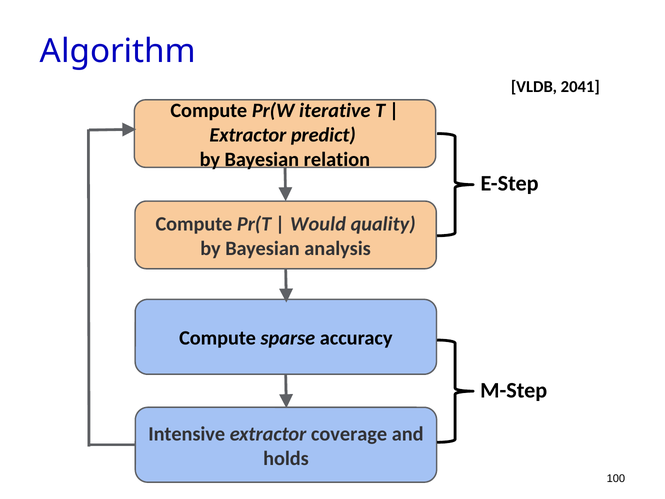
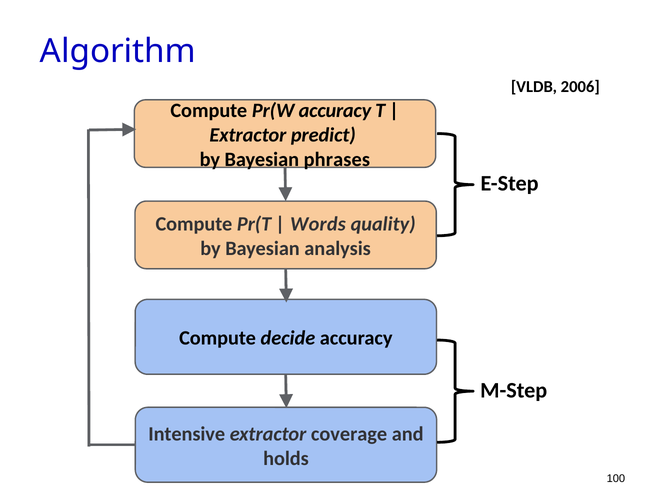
2041: 2041 -> 2006 (580, 87)
Pr(W iterative: iterative -> accuracy (335, 111)
relation: relation -> phrases (337, 159)
Would: Would -> Words (318, 224)
sparse: sparse -> decide (288, 338)
